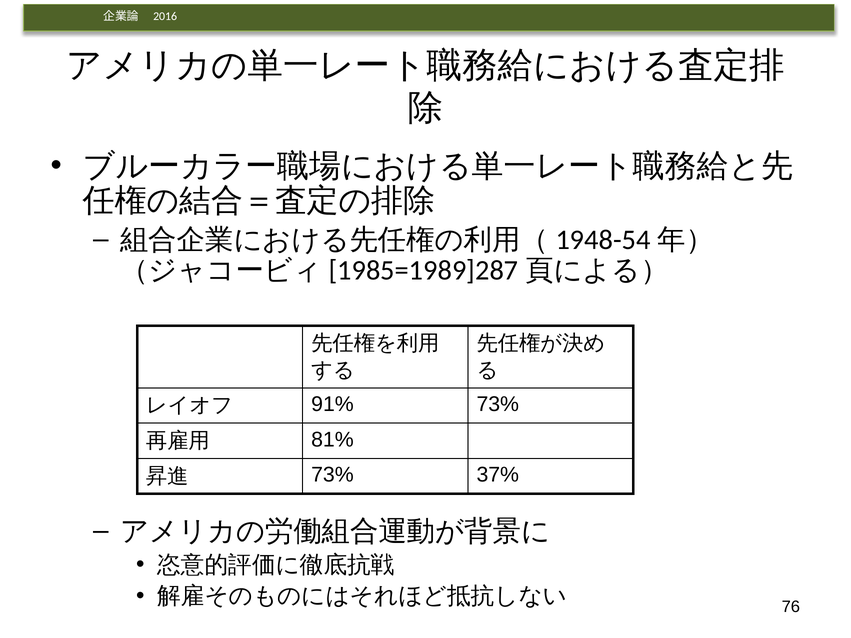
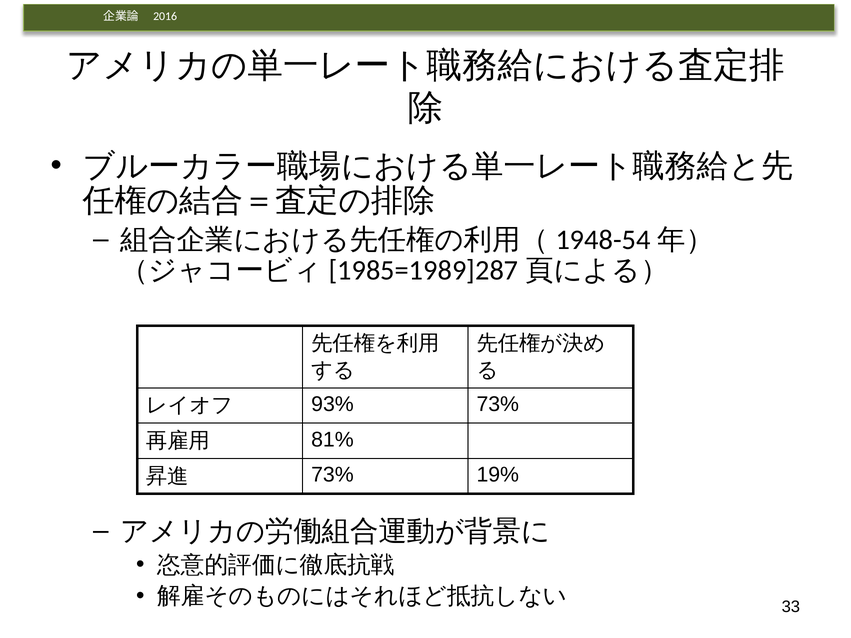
91%: 91% -> 93% (332, 404)
37%: 37% -> 19% (498, 475)
76: 76 -> 33 (791, 607)
